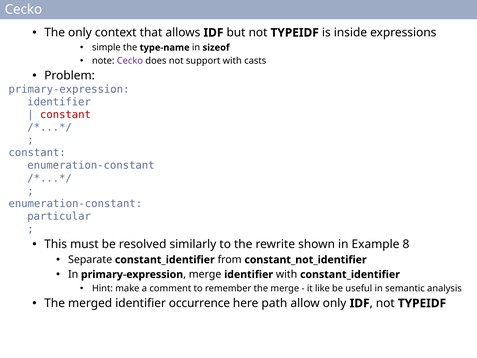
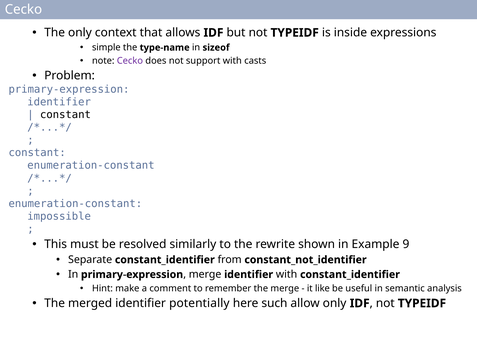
constant colour: red -> black (65, 115)
particular: particular -> impossible (59, 216)
8: 8 -> 9 (406, 244)
occurrence: occurrence -> potentially (199, 303)
path: path -> such (274, 303)
